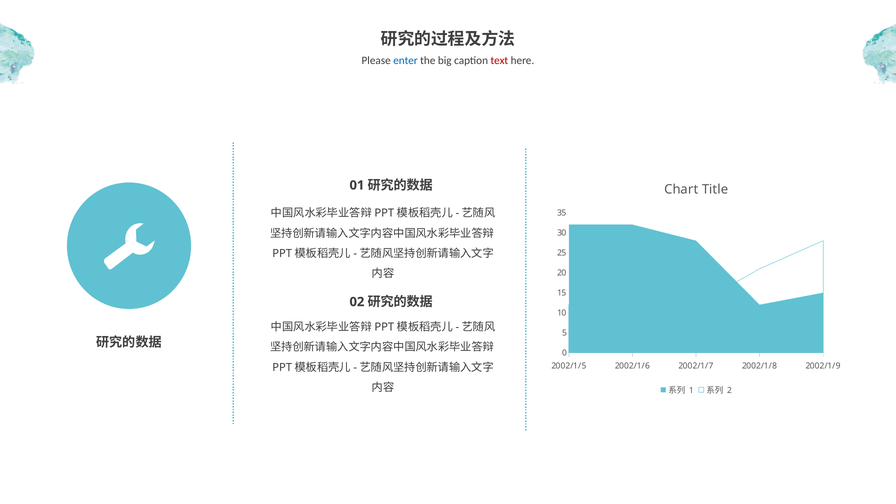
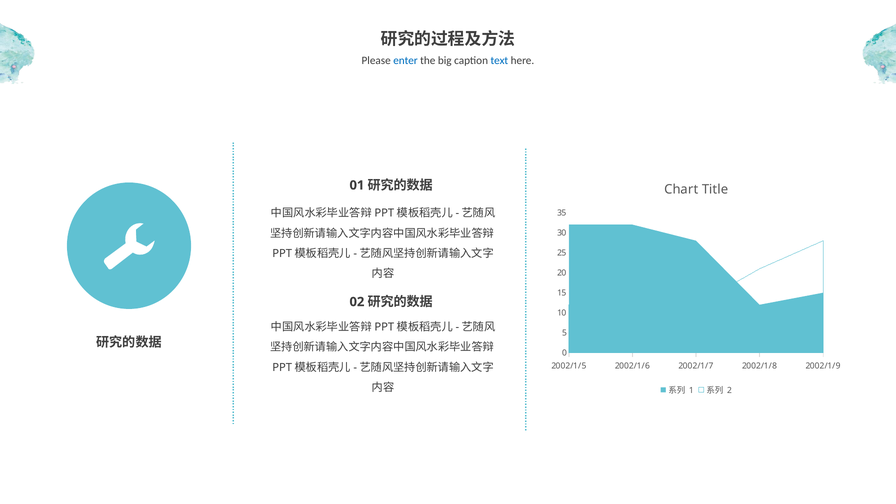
text colour: red -> blue (499, 61)
